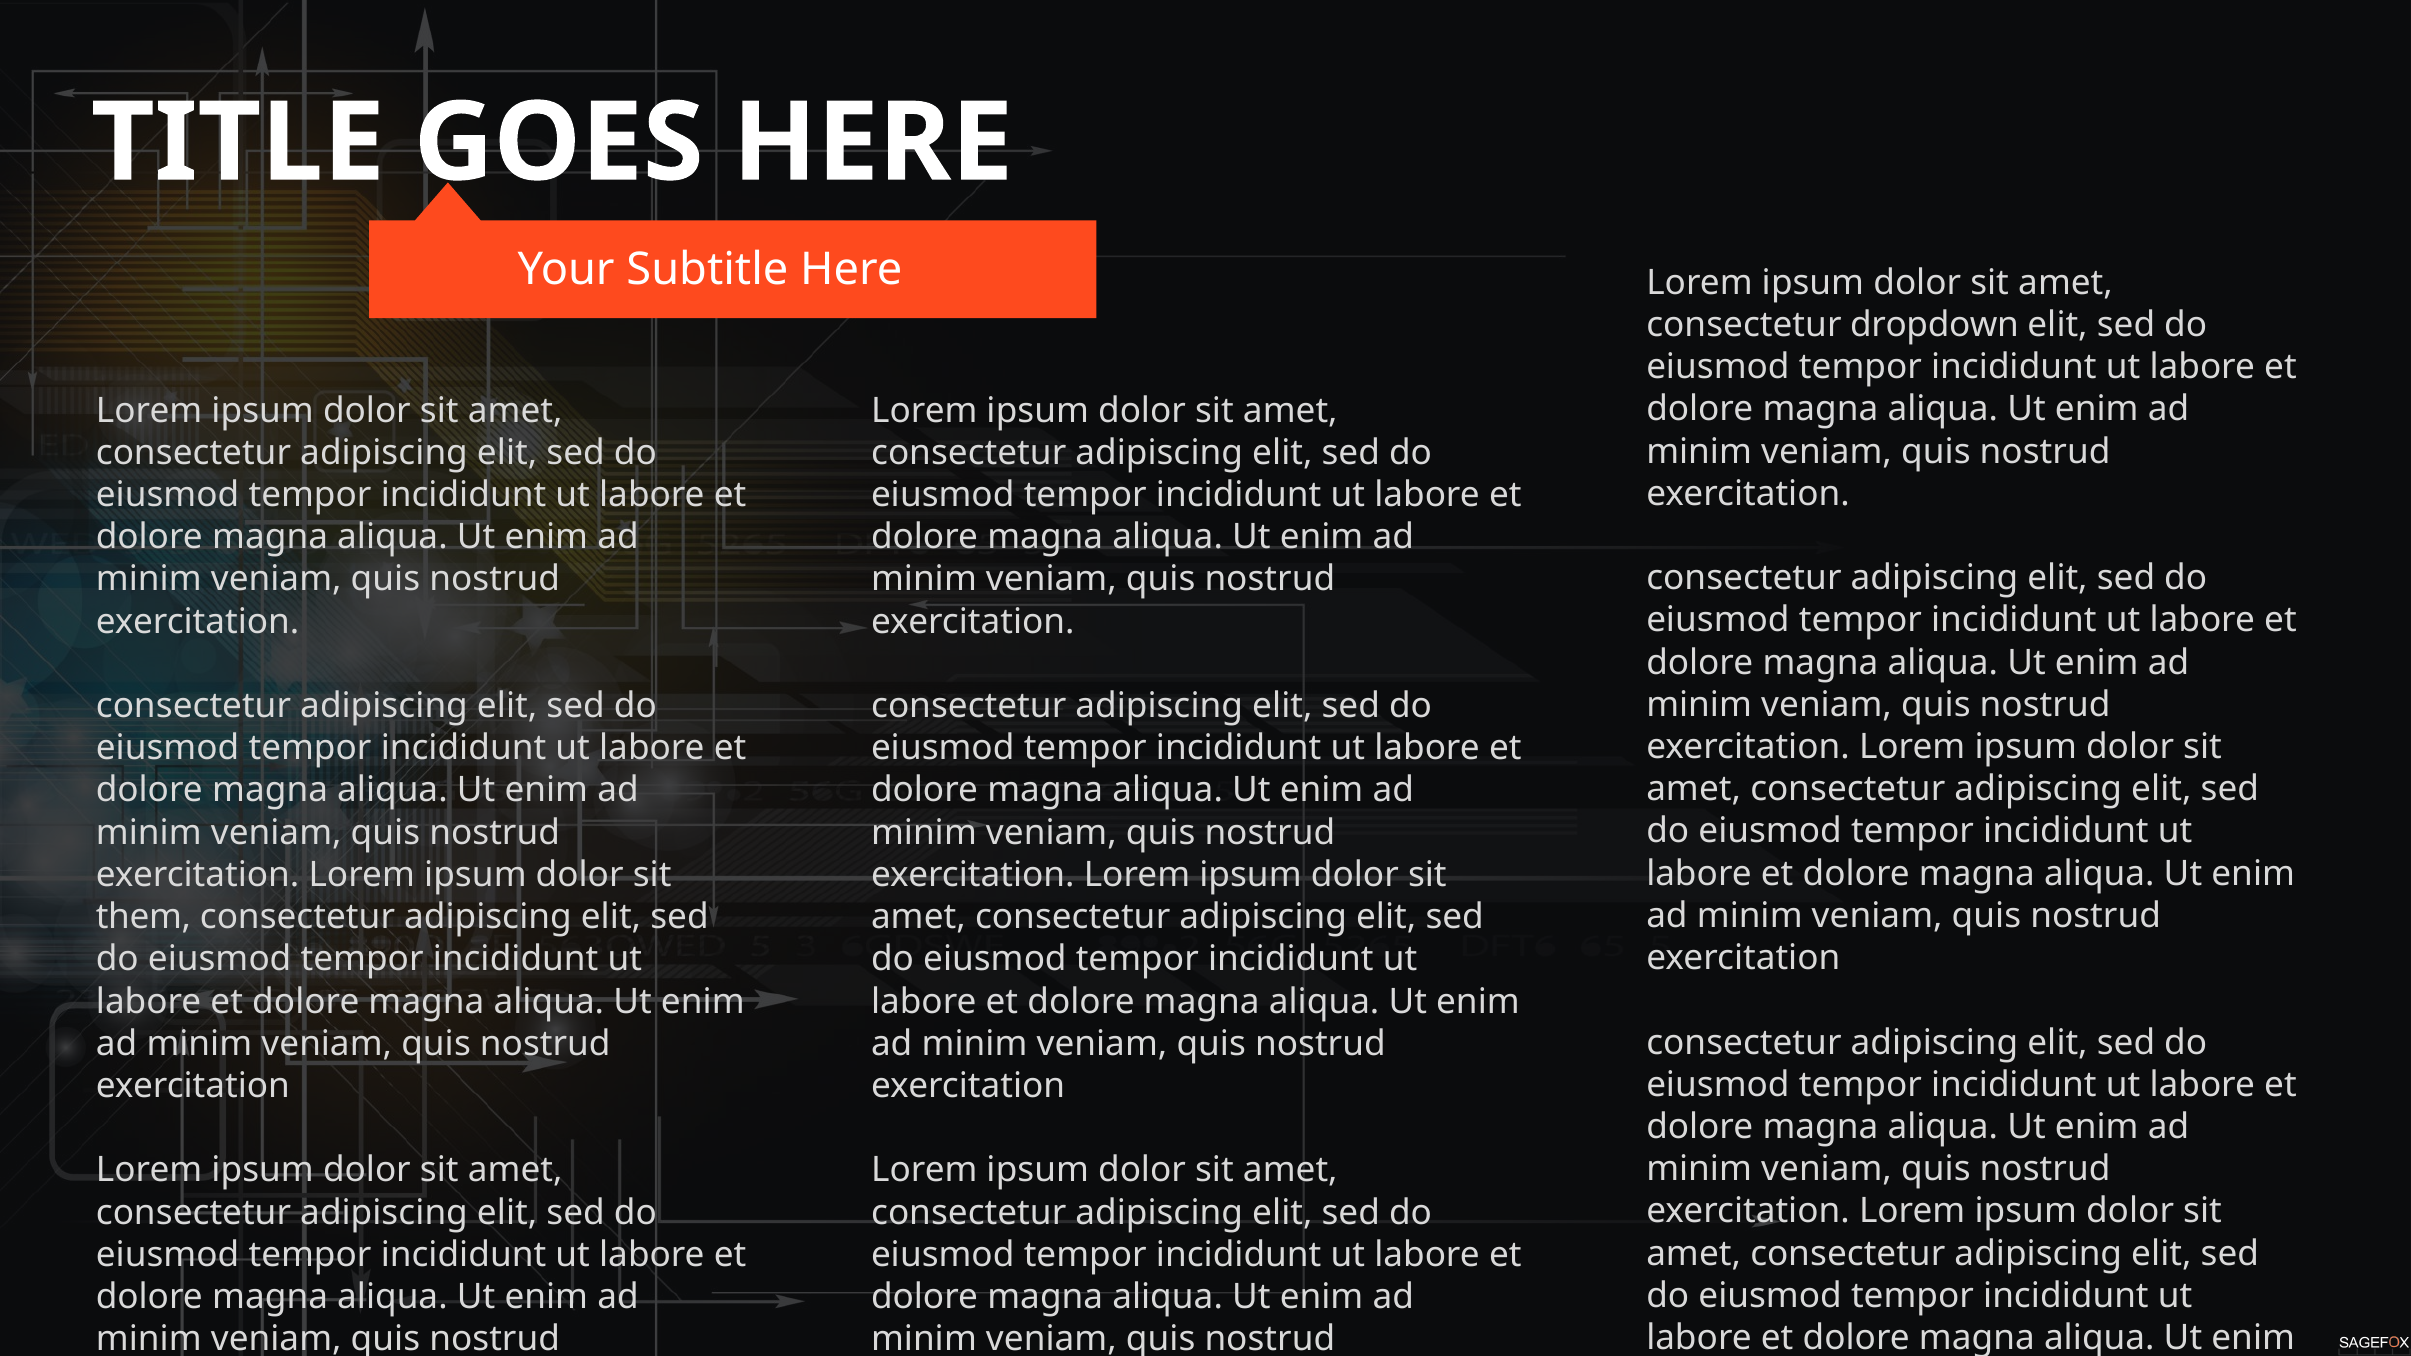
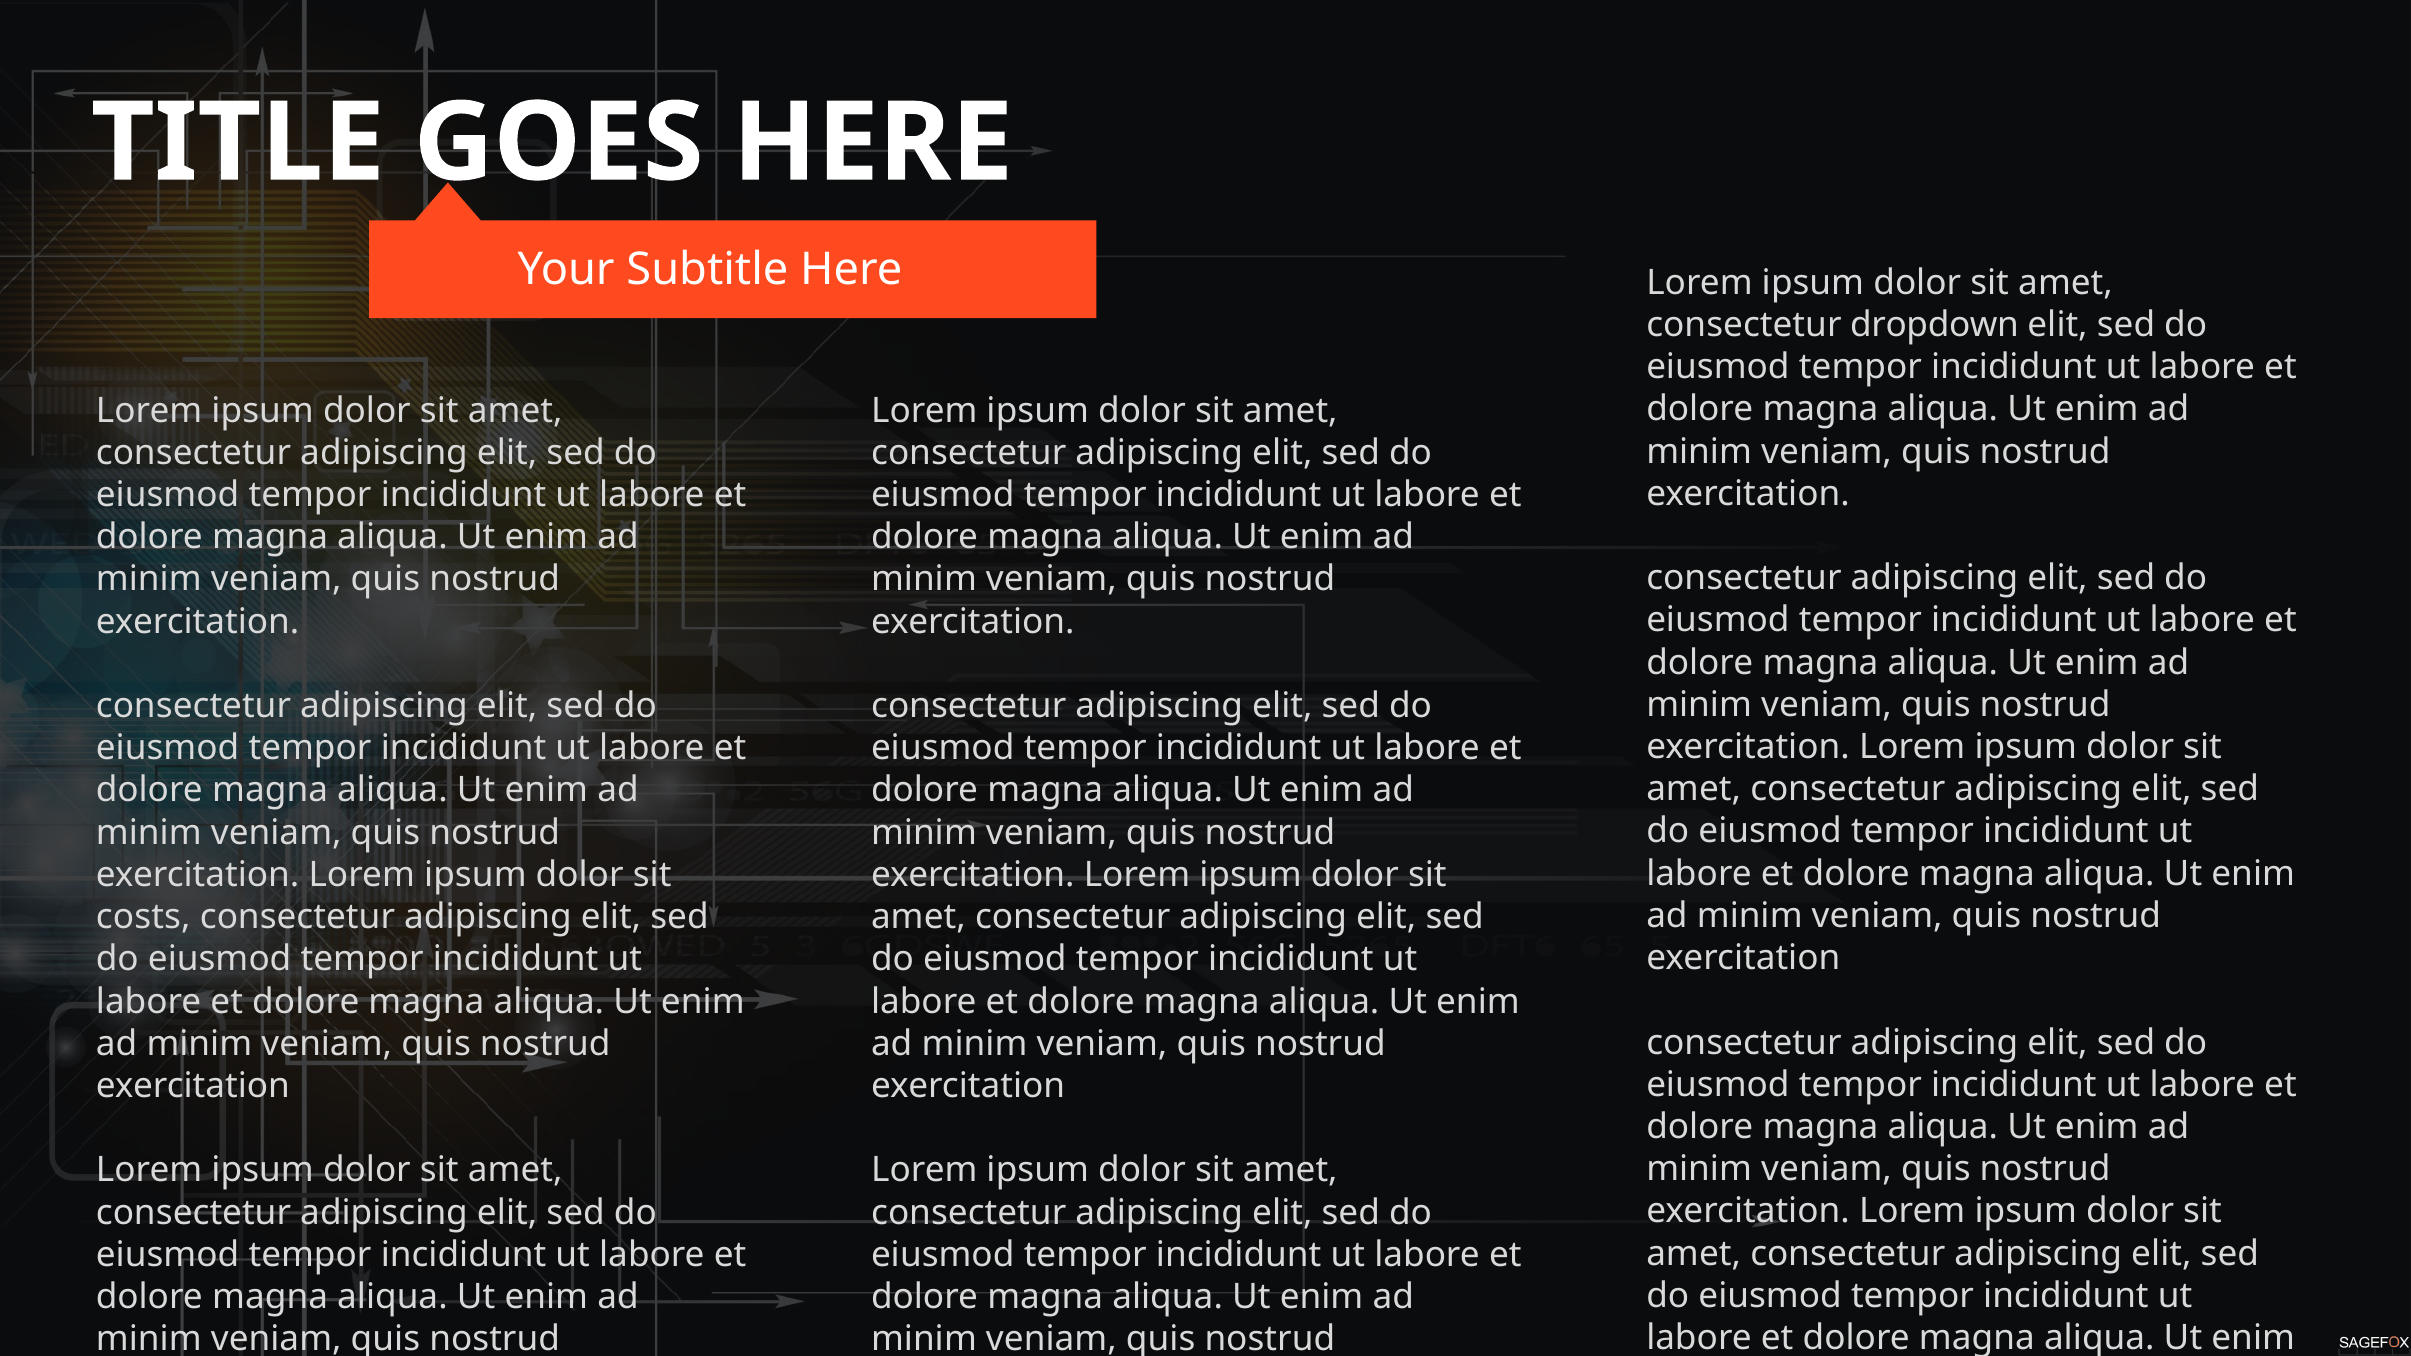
them: them -> costs (143, 917)
